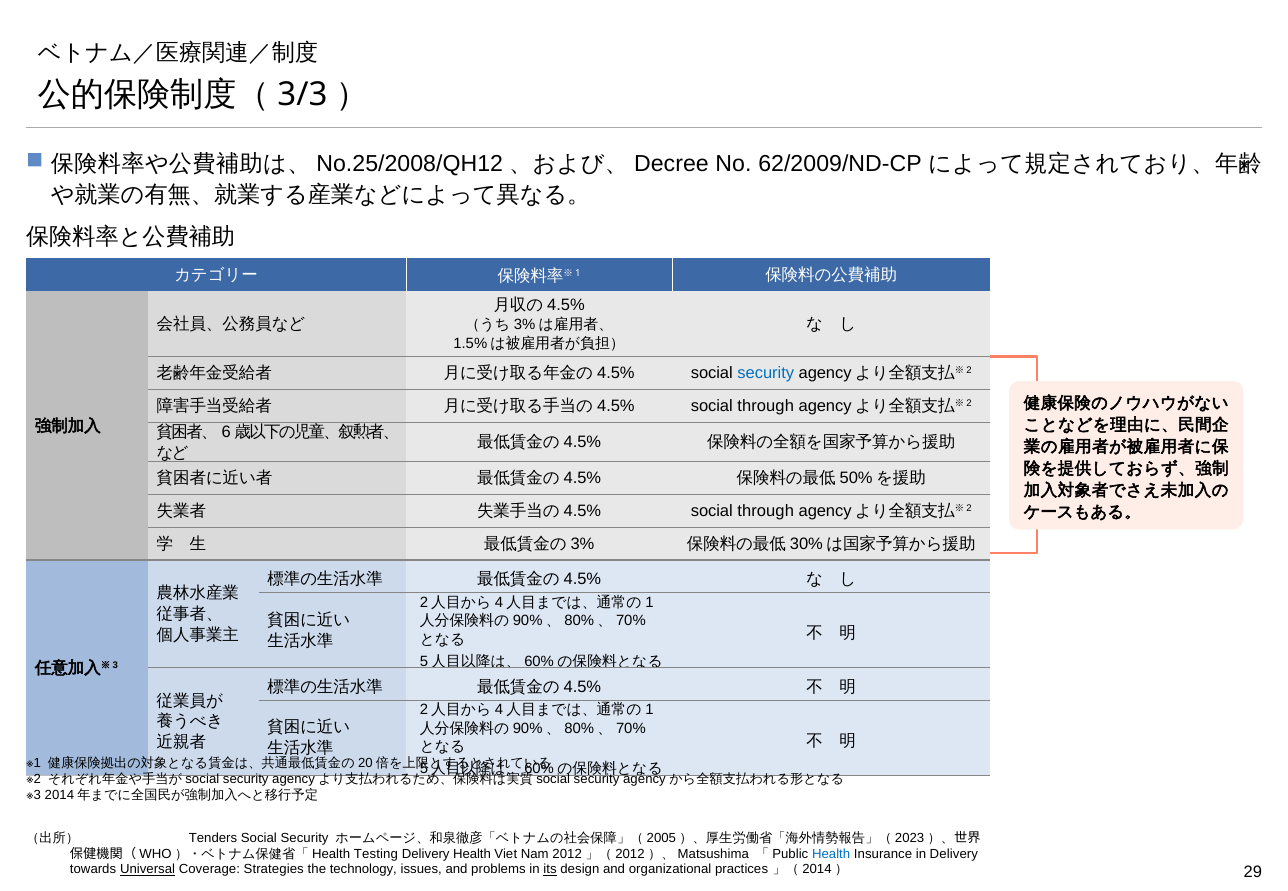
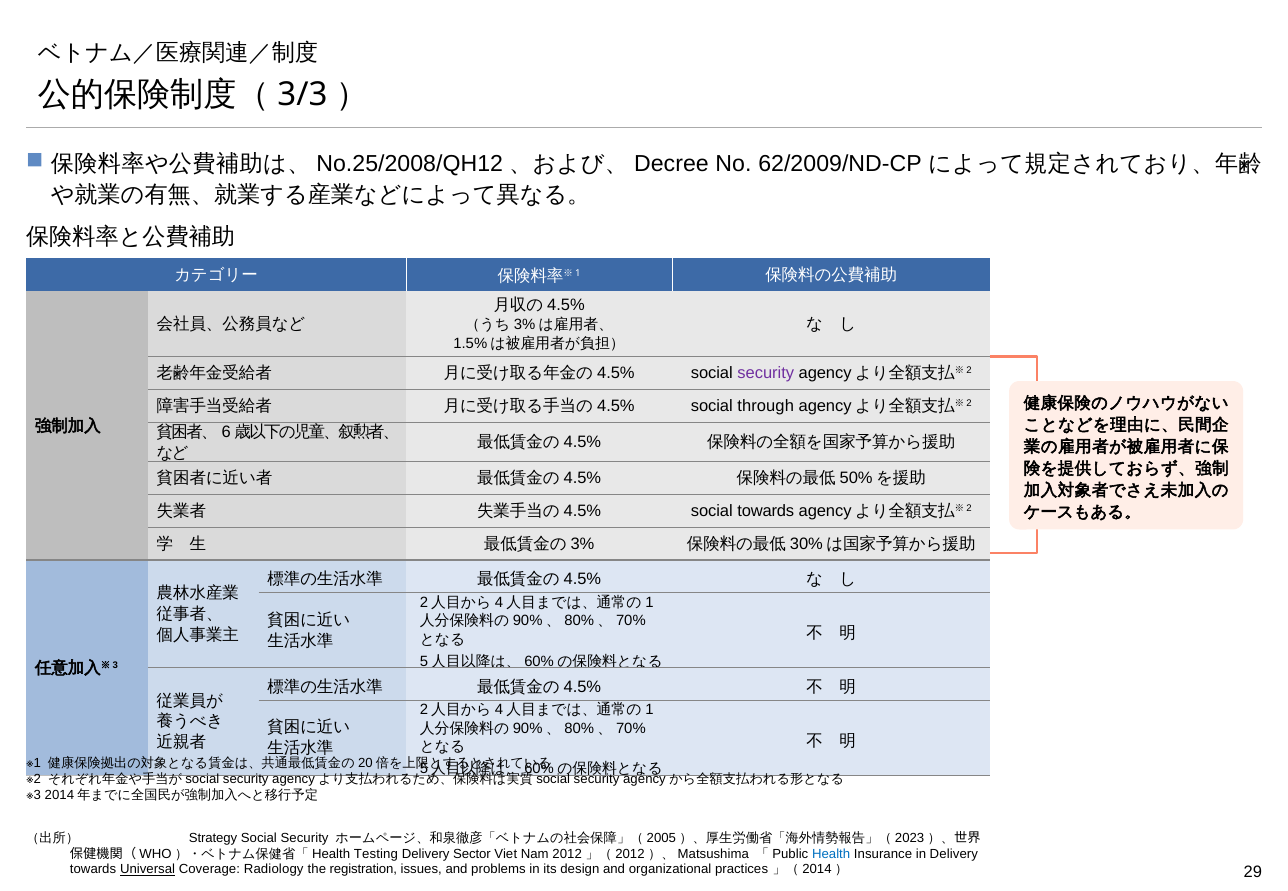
security colour: blue -> purple (766, 373)
through: through -> towards (766, 511)
Tenders: Tenders -> Strategy (213, 839)
Delivery Health: Health -> Sector (472, 854)
Strategies: Strategies -> Radiology (274, 870)
technology: technology -> registration (363, 870)
its underline: present -> none (550, 870)
